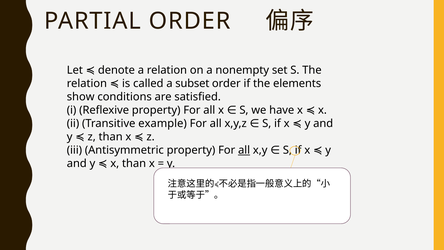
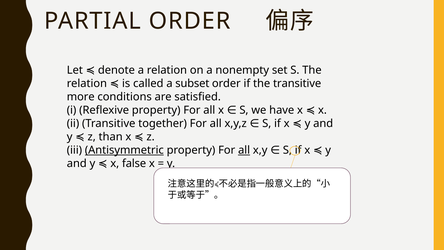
the elements: elements -> transitive (297, 83)
show: show -> more (81, 97)
example: example -> together (163, 123)
Antisymmetric underline: none -> present (124, 150)
x than: than -> false (134, 163)
